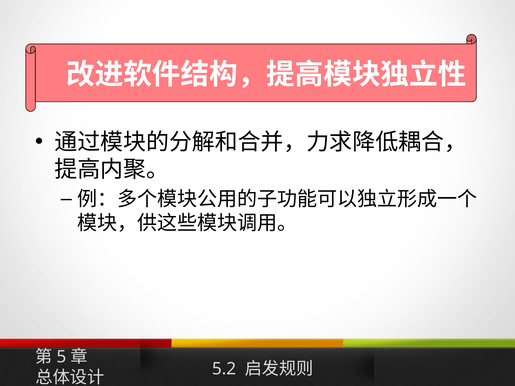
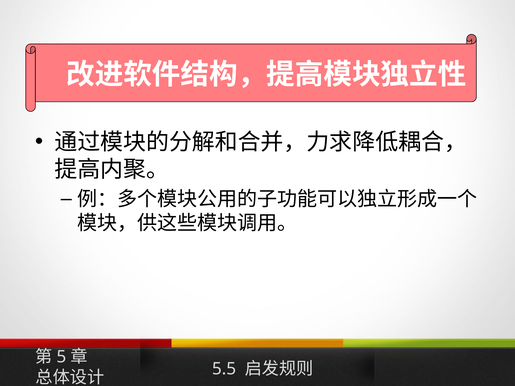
5.2: 5.2 -> 5.5 (224, 369)
